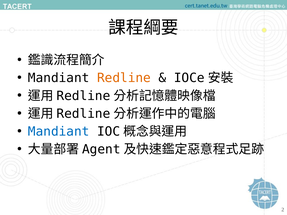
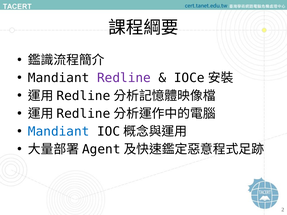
Redline colour: orange -> purple (124, 78)
